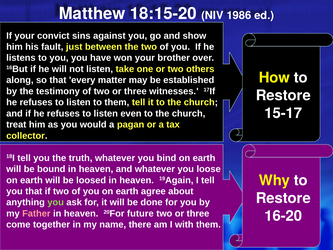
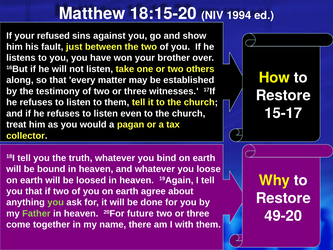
1986: 1986 -> 1994 (239, 15)
convict: convict -> refused (53, 36)
Father colour: pink -> light green (36, 213)
16-20: 16-20 -> 49-20 (283, 216)
